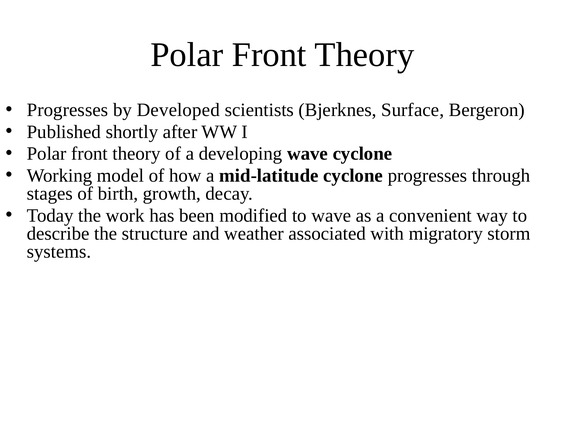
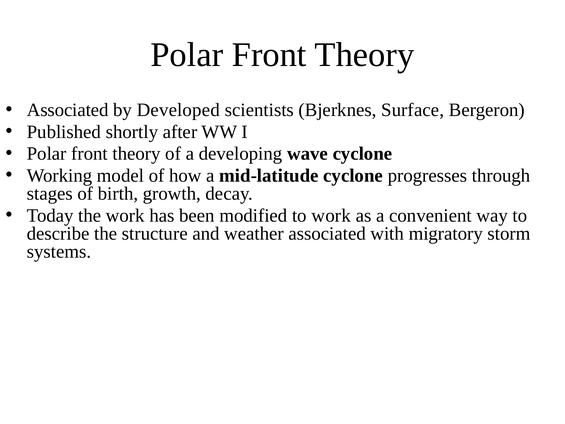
Progresses: Progresses -> Associated (68, 110)
to wave: wave -> work (331, 215)
